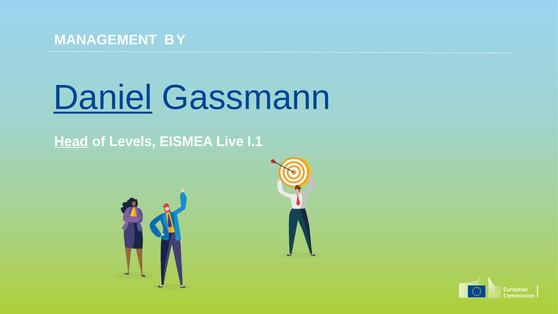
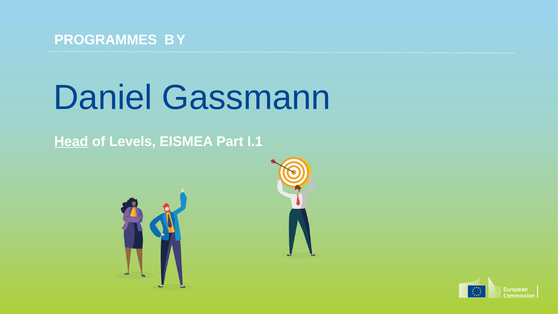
MANAGEMENT: MANAGEMENT -> PROGRAMMES (106, 40)
Daniel underline: present -> none (103, 98)
Live: Live -> Part (230, 141)
